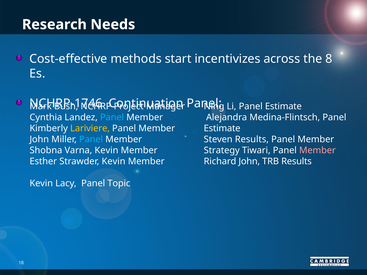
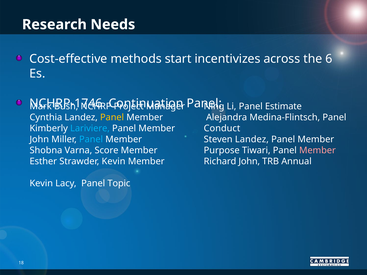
8: 8 -> 6 (329, 59)
Panel colour: light blue -> yellow (112, 117)
Lariviere colour: yellow -> light blue (90, 128)
Estimate: Estimate -> Conduct (222, 128)
Steven Results: Results -> Landez (252, 139)
Varna Kevin: Kevin -> Score (107, 150)
Strategy: Strategy -> Purpose (222, 150)
TRB Results: Results -> Annual (296, 161)
